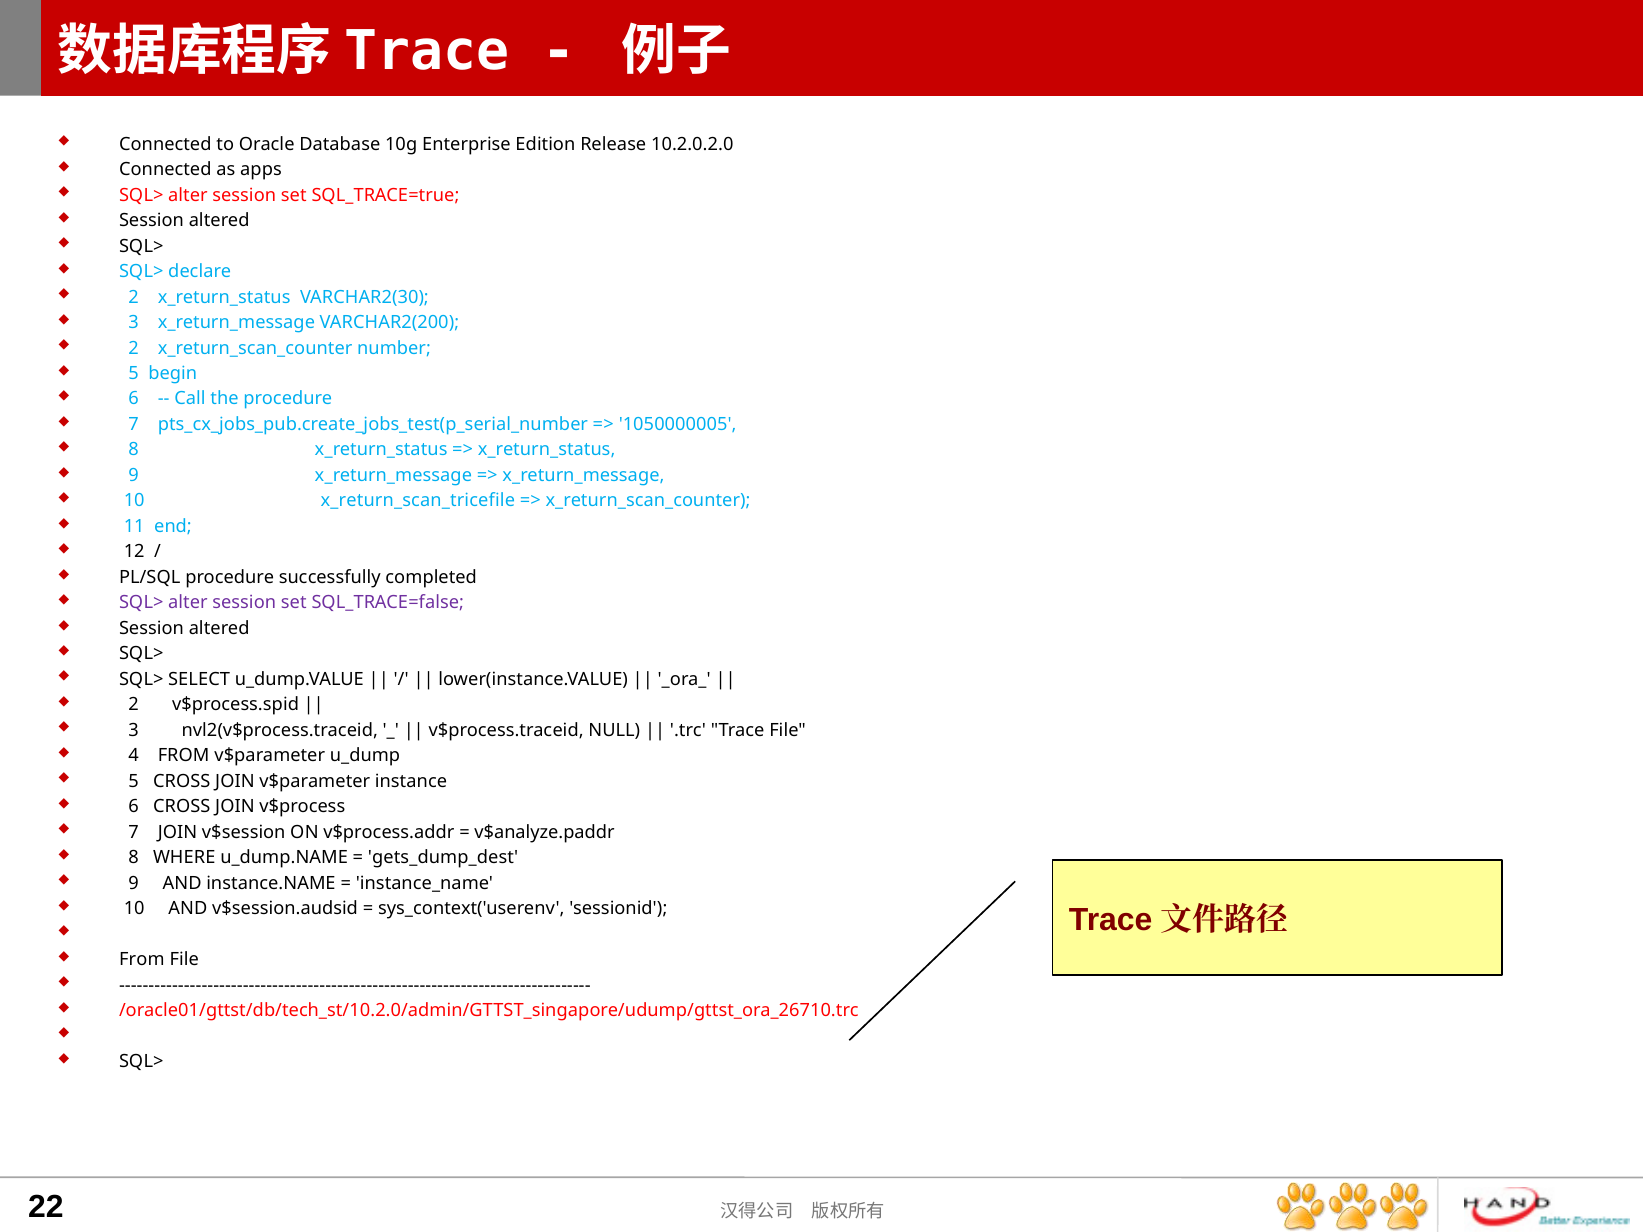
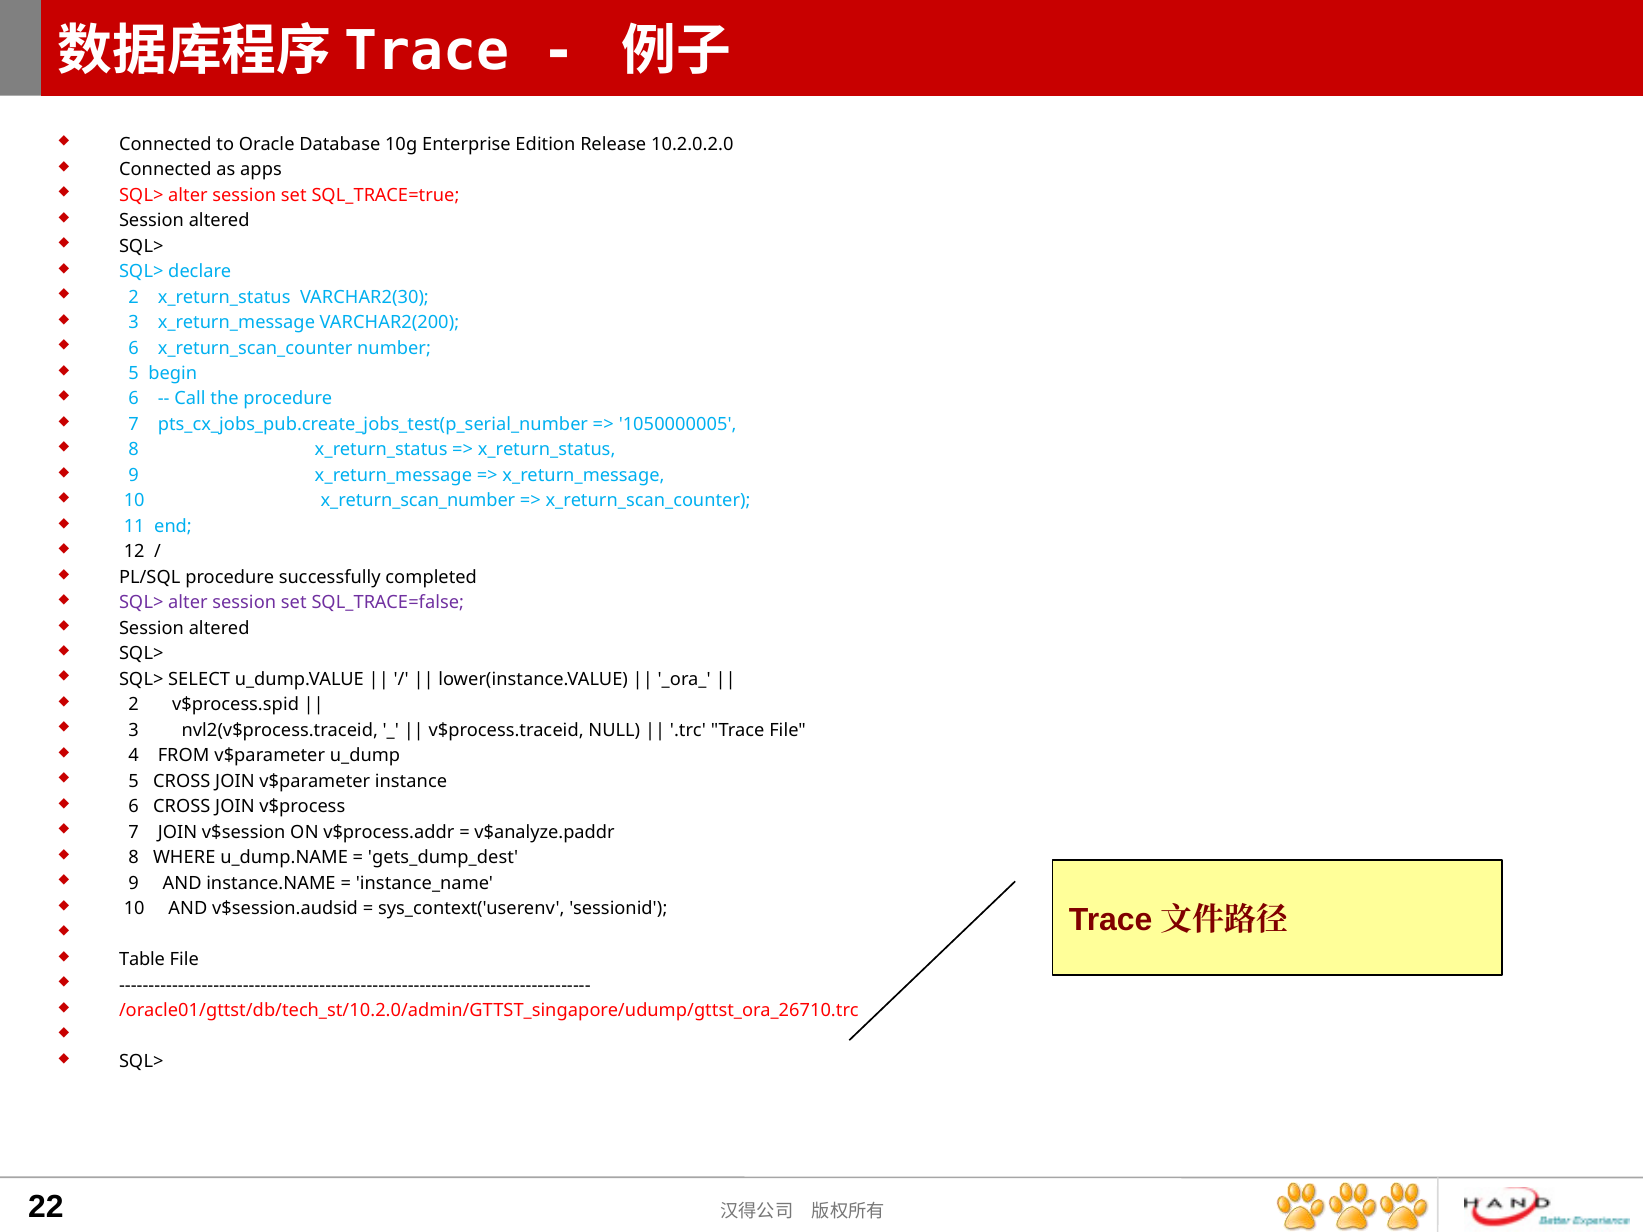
2: 2 -> 6 (134, 348)
x_return_scan_tricefile: x_return_scan_tricefile -> x_return_scan_number (418, 501)
From: From -> Table (142, 960)
